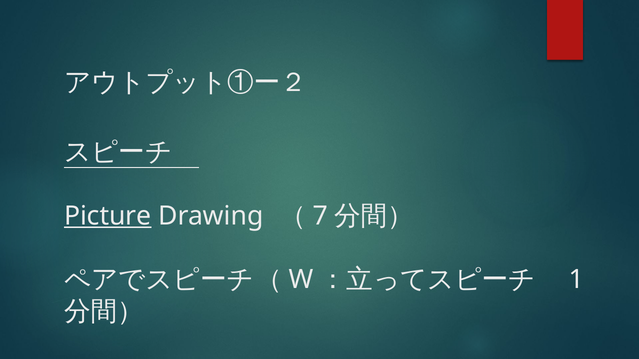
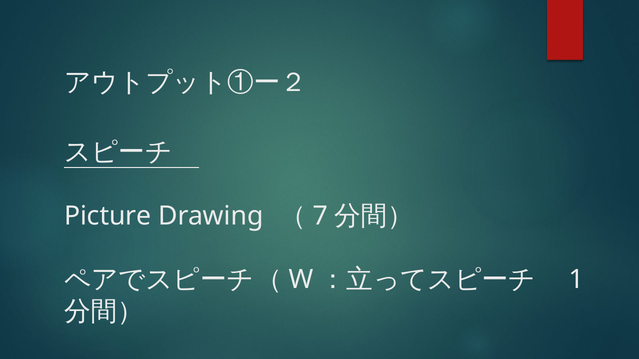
Picture underline: present -> none (108, 216)
